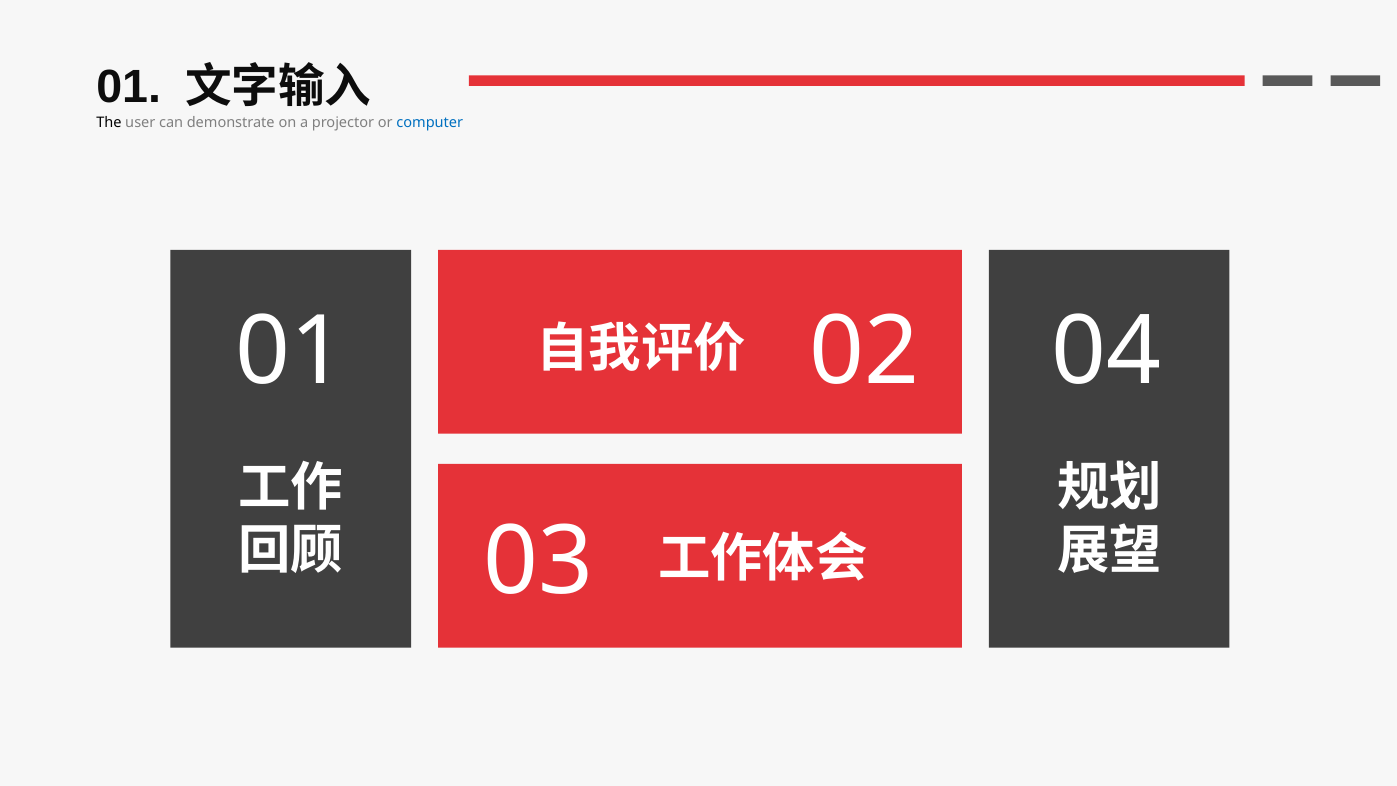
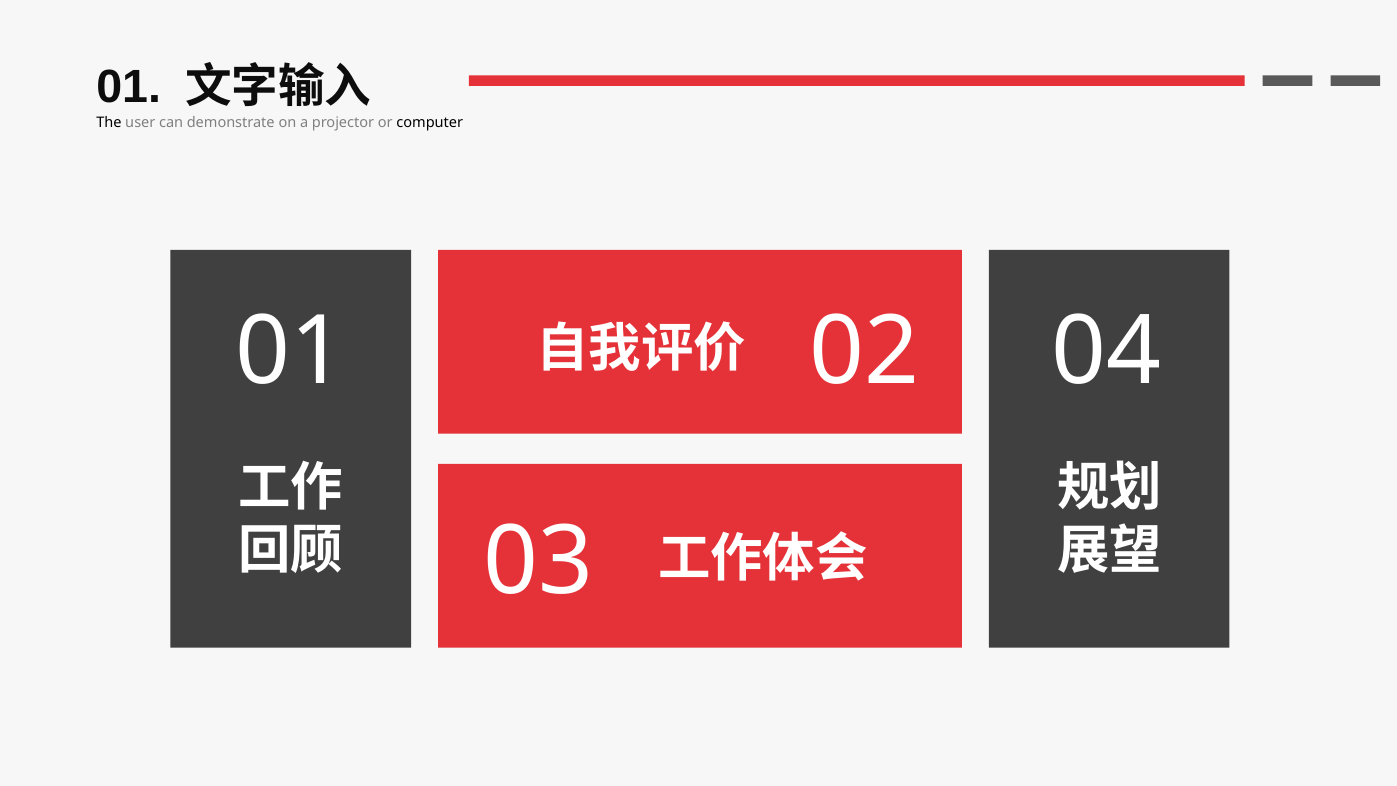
computer colour: blue -> black (430, 122)
